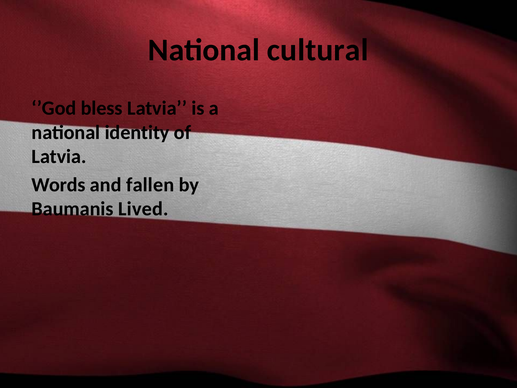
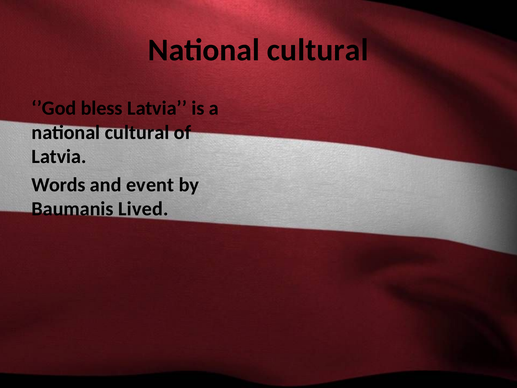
identity: identity -> cultural (137, 132)
fallen: fallen -> event (150, 185)
